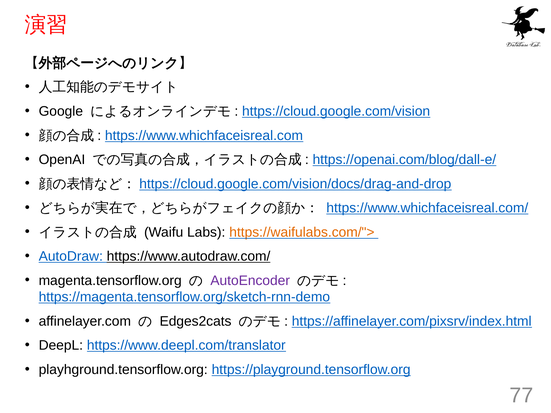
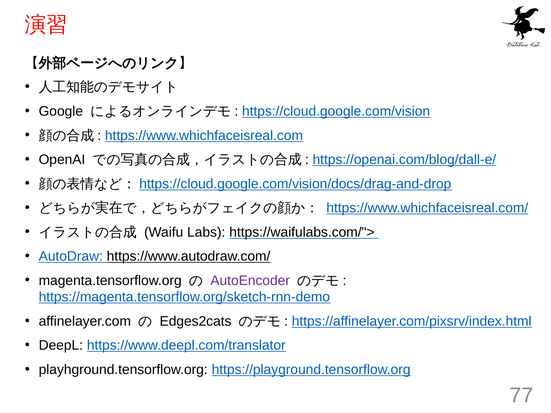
https://waifulabs.com/"> colour: orange -> black (302, 232)
